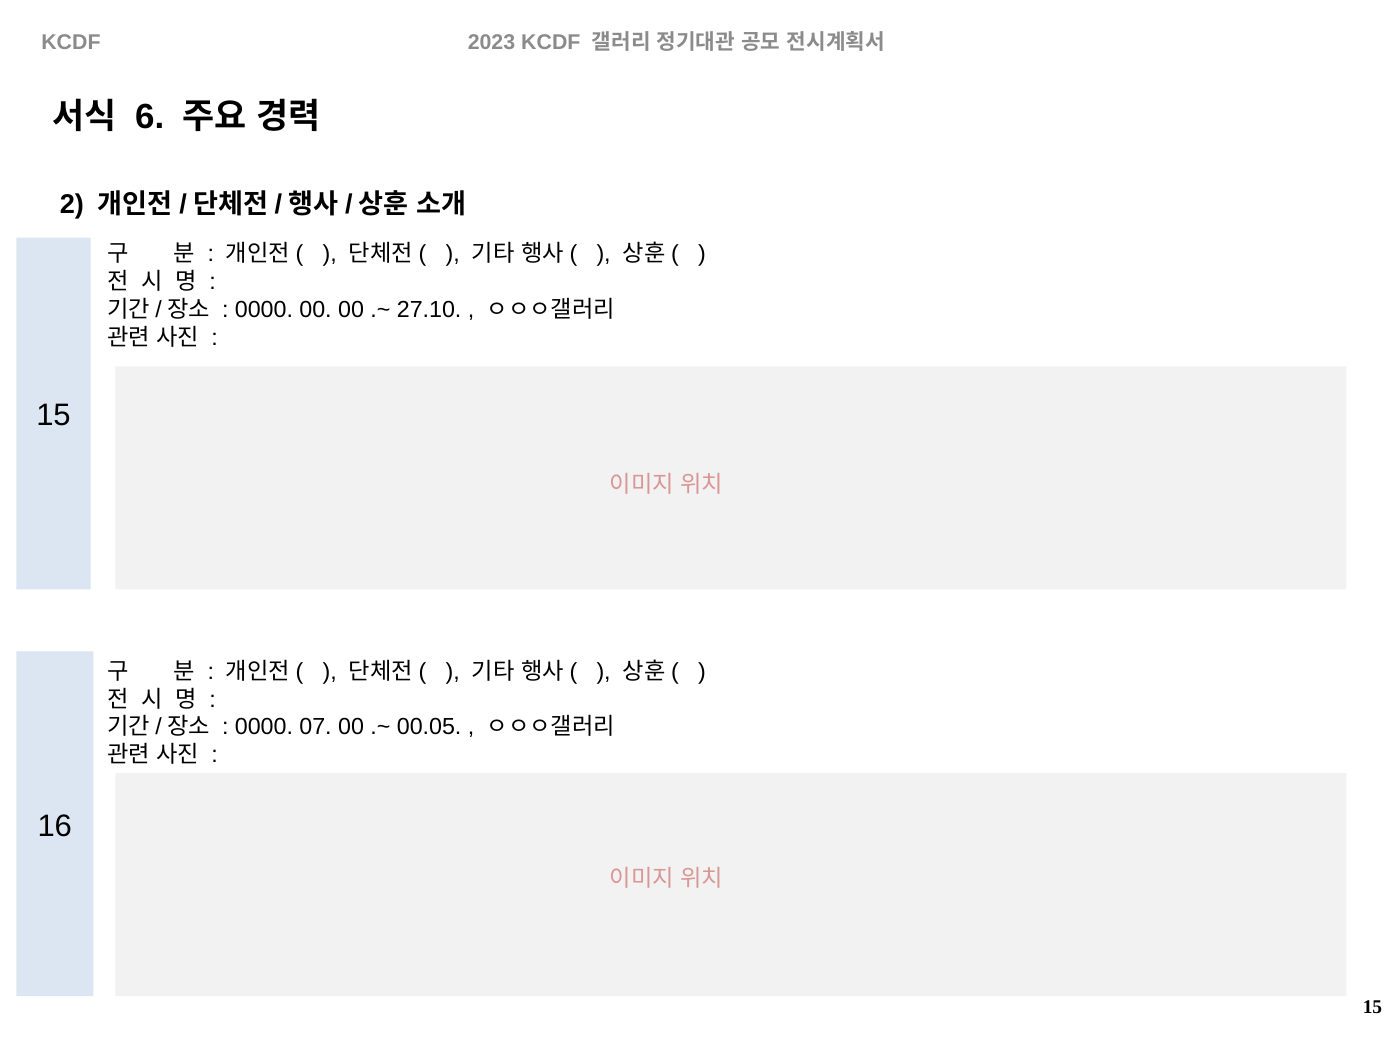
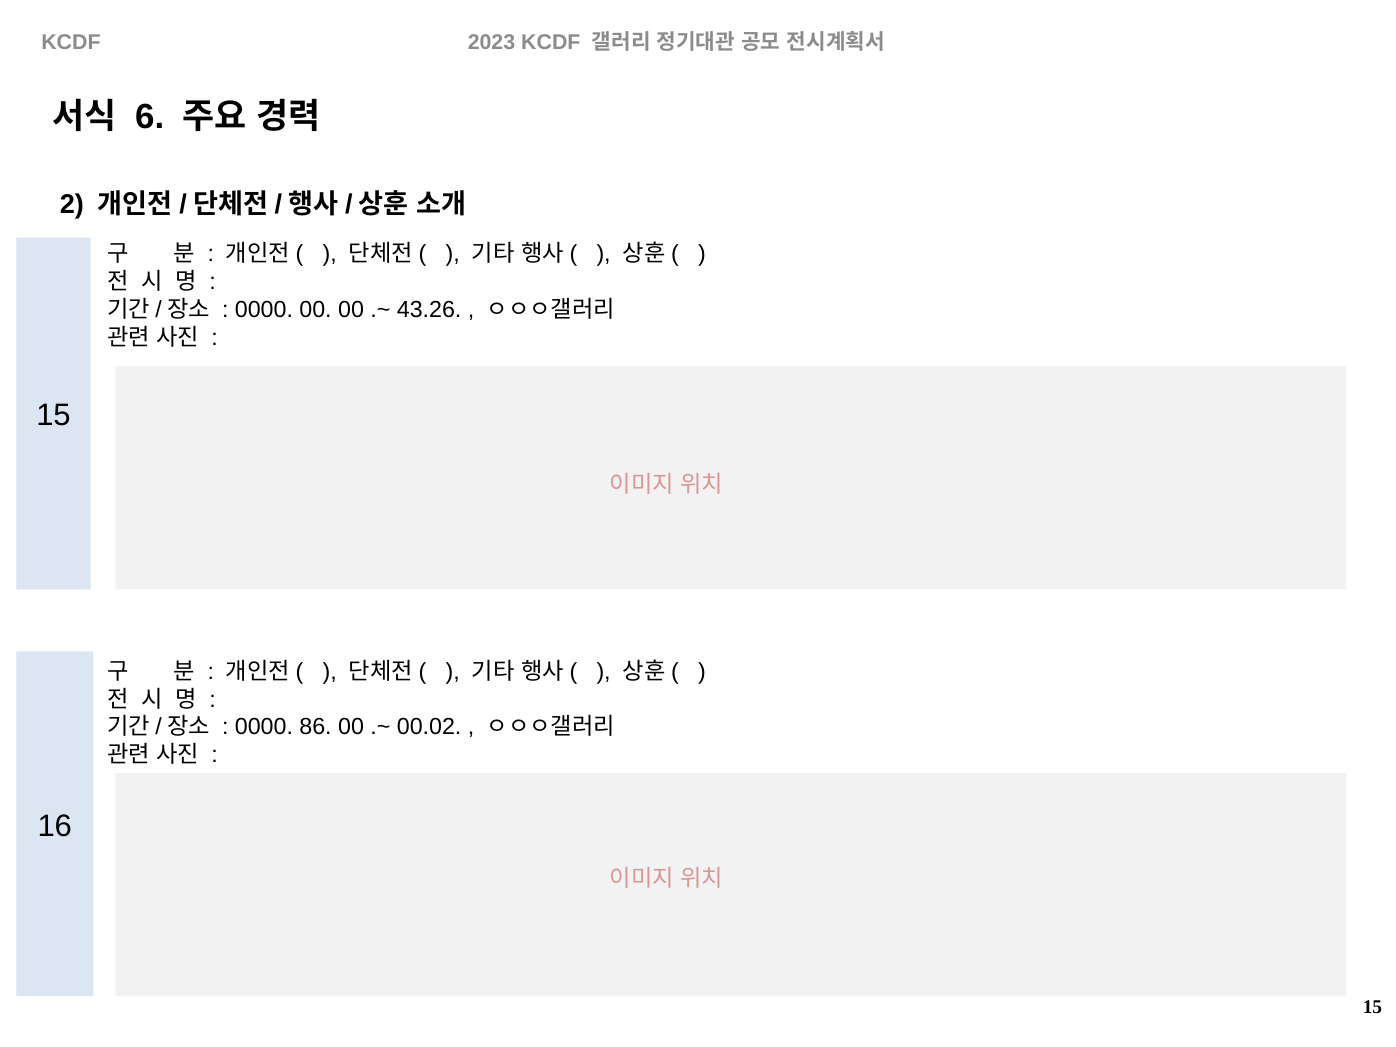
27.10: 27.10 -> 43.26 (429, 310)
07: 07 -> 86 (316, 727)
00.05: 00.05 -> 00.02 (429, 727)
